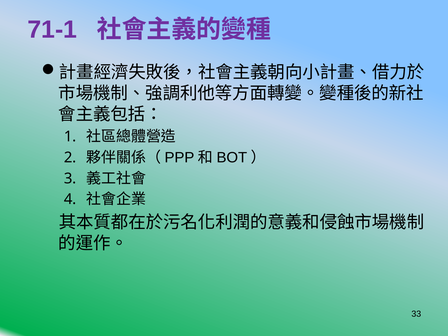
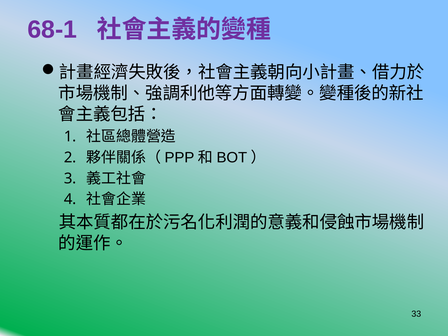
71-1: 71-1 -> 68-1 (52, 30)
